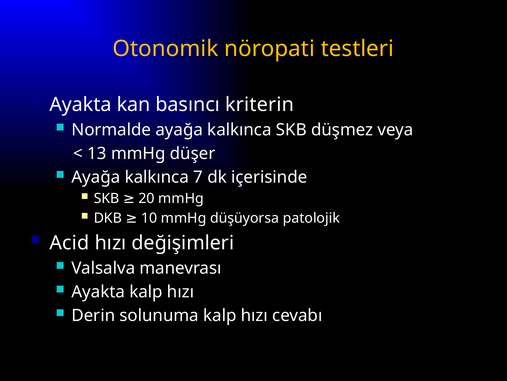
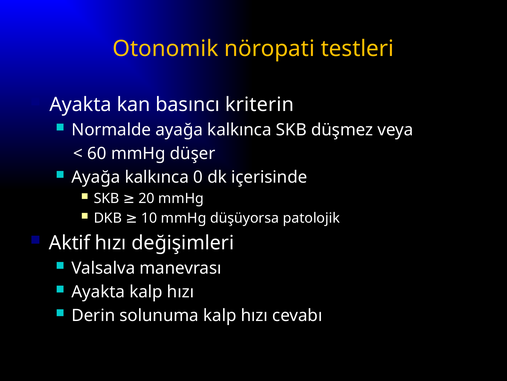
13: 13 -> 60 (97, 153)
7: 7 -> 0 (198, 177)
Acid: Acid -> Aktif (70, 242)
